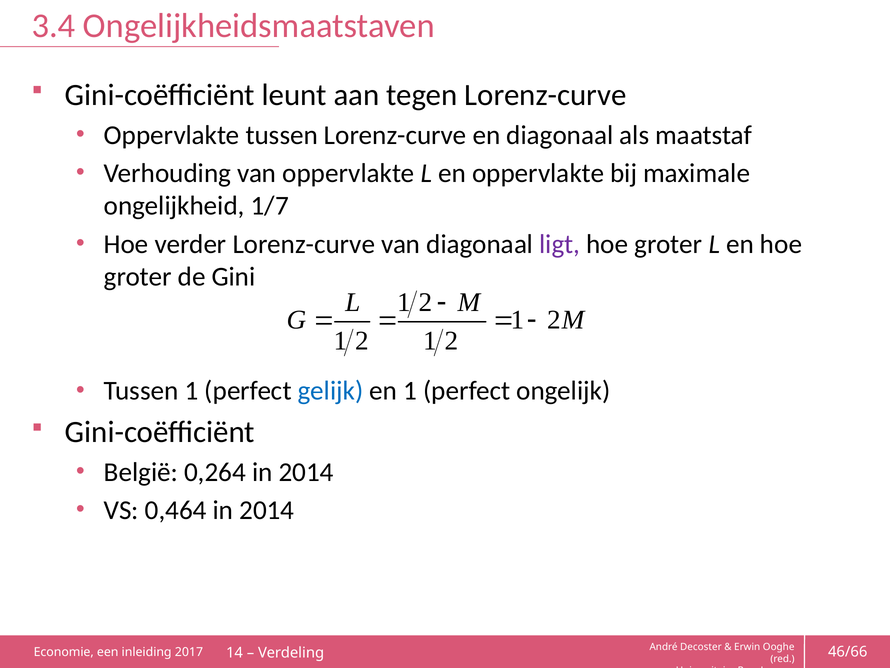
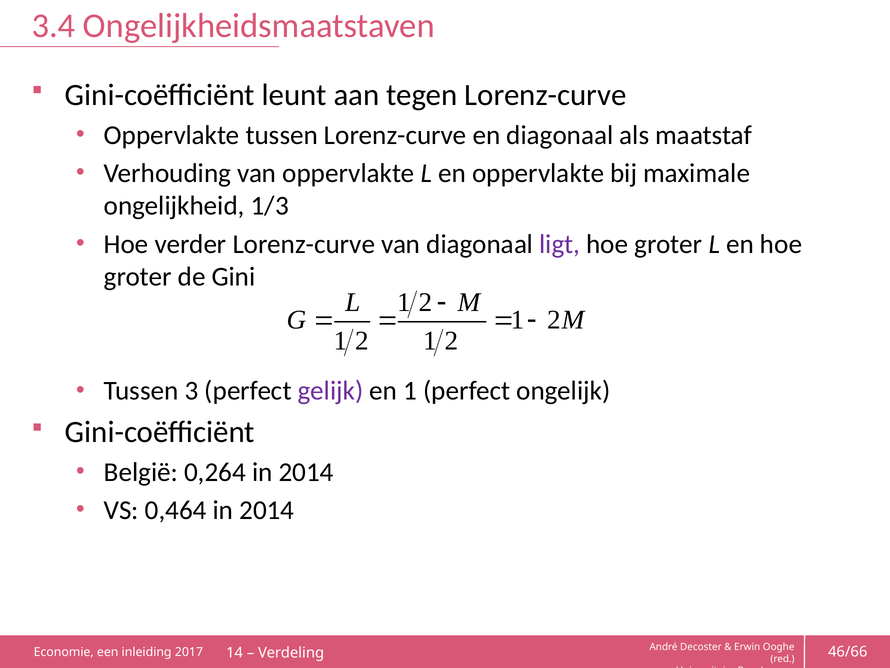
1/7: 1/7 -> 1/3 (270, 206)
Tussen 1: 1 -> 3 (191, 391)
gelijk colour: blue -> purple (331, 391)
